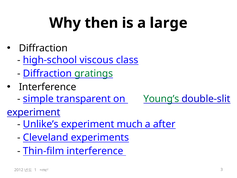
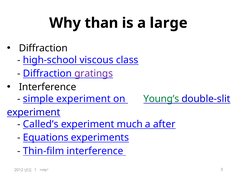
then: then -> than (101, 23)
gratings colour: green -> purple (94, 73)
simple transparent: transparent -> experiment (83, 99)
Unlike’s: Unlike’s -> Called’s (41, 124)
Cleveland: Cleveland -> Equations (46, 137)
